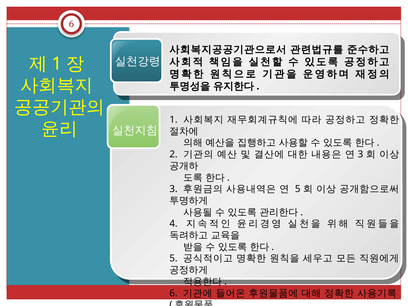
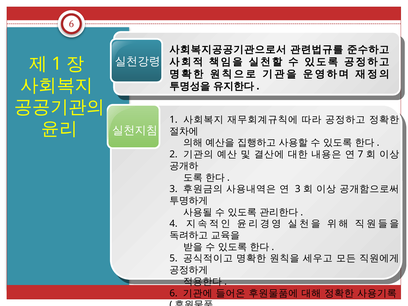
3: 3 -> 7 (360, 154)
5: 5 -> 3 (298, 189)
